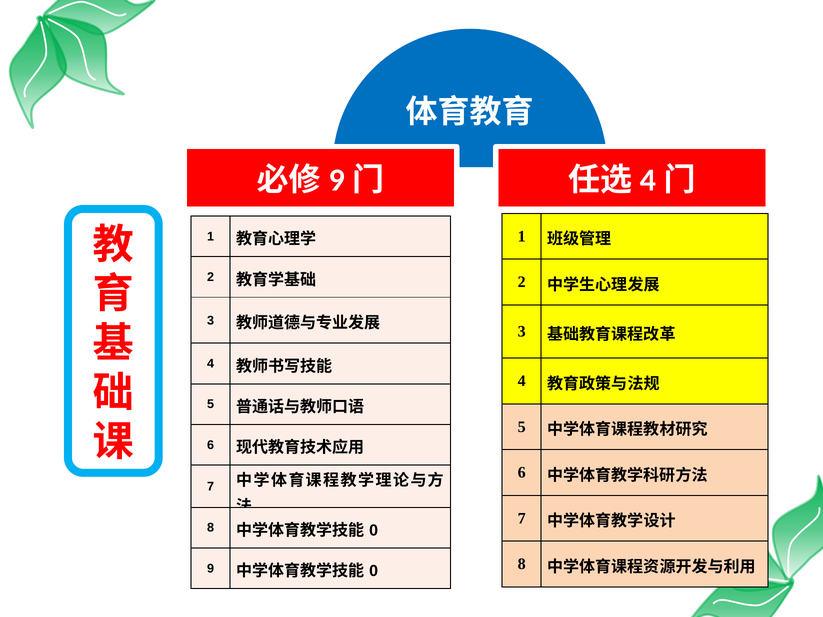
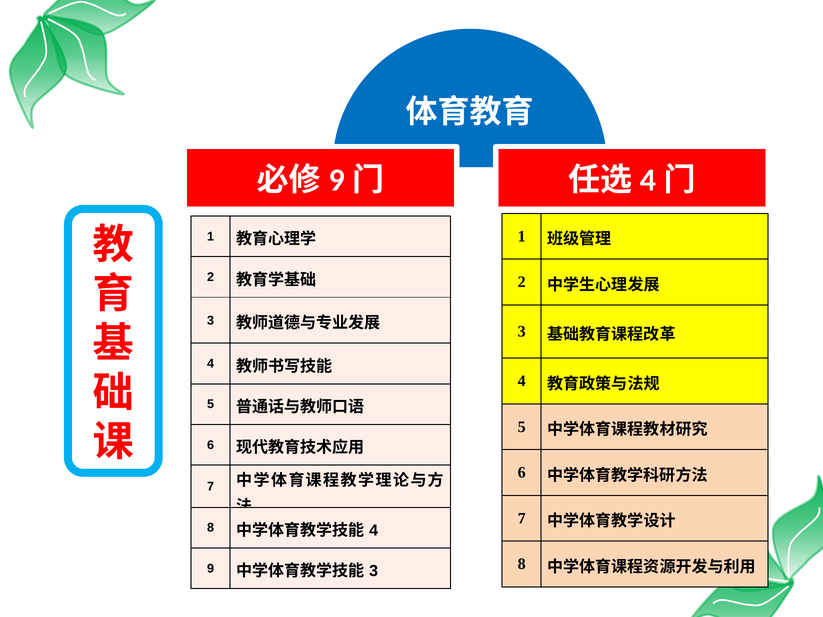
0: 0 -> 4 (374, 531)
0: 0 -> 3 (374, 571)
